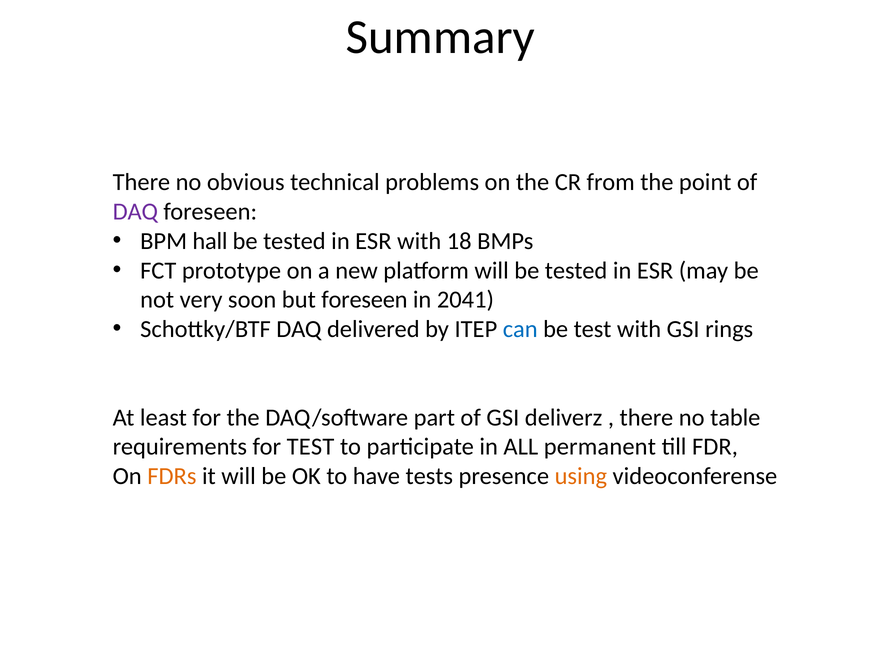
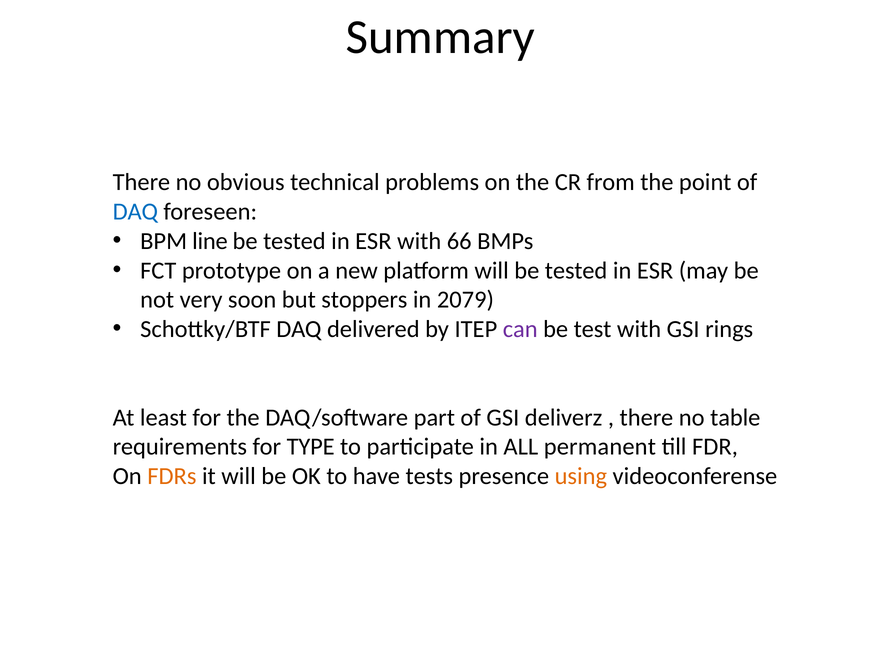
DAQ colour: purple -> blue (135, 212)
hall: hall -> line (210, 241)
18: 18 -> 66 (459, 241)
but foreseen: foreseen -> stoppers (364, 300)
2041: 2041 -> 2079 (465, 300)
can colour: blue -> purple (520, 329)
for TEST: TEST -> TYPE (311, 447)
